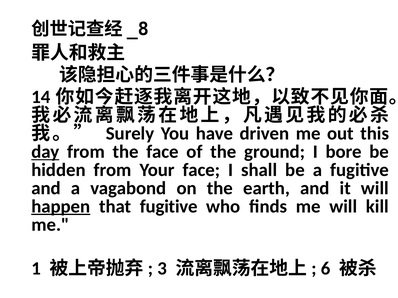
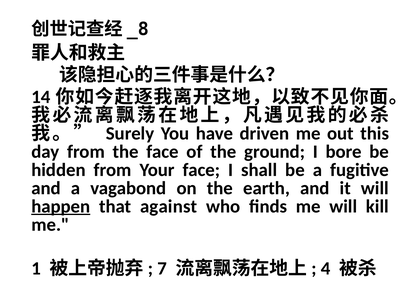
day underline: present -> none (45, 152)
that fugitive: fugitive -> against (169, 207)
3: 3 -> 7 (162, 269)
6: 6 -> 4 (326, 269)
